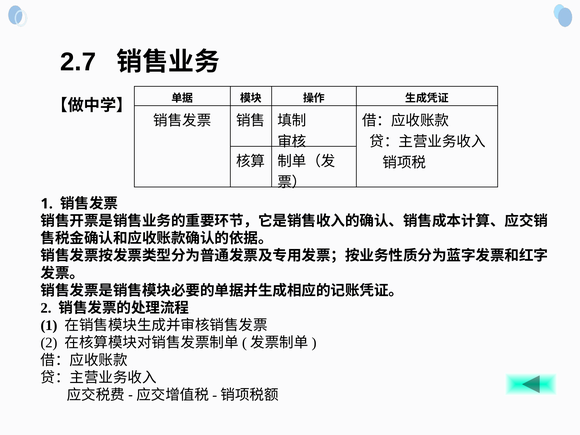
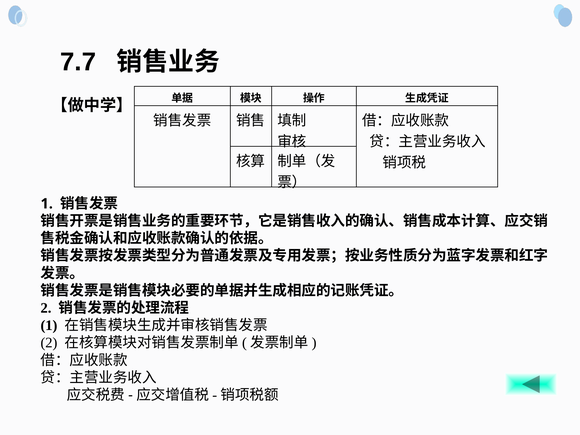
2.7: 2.7 -> 7.7 (78, 62)
